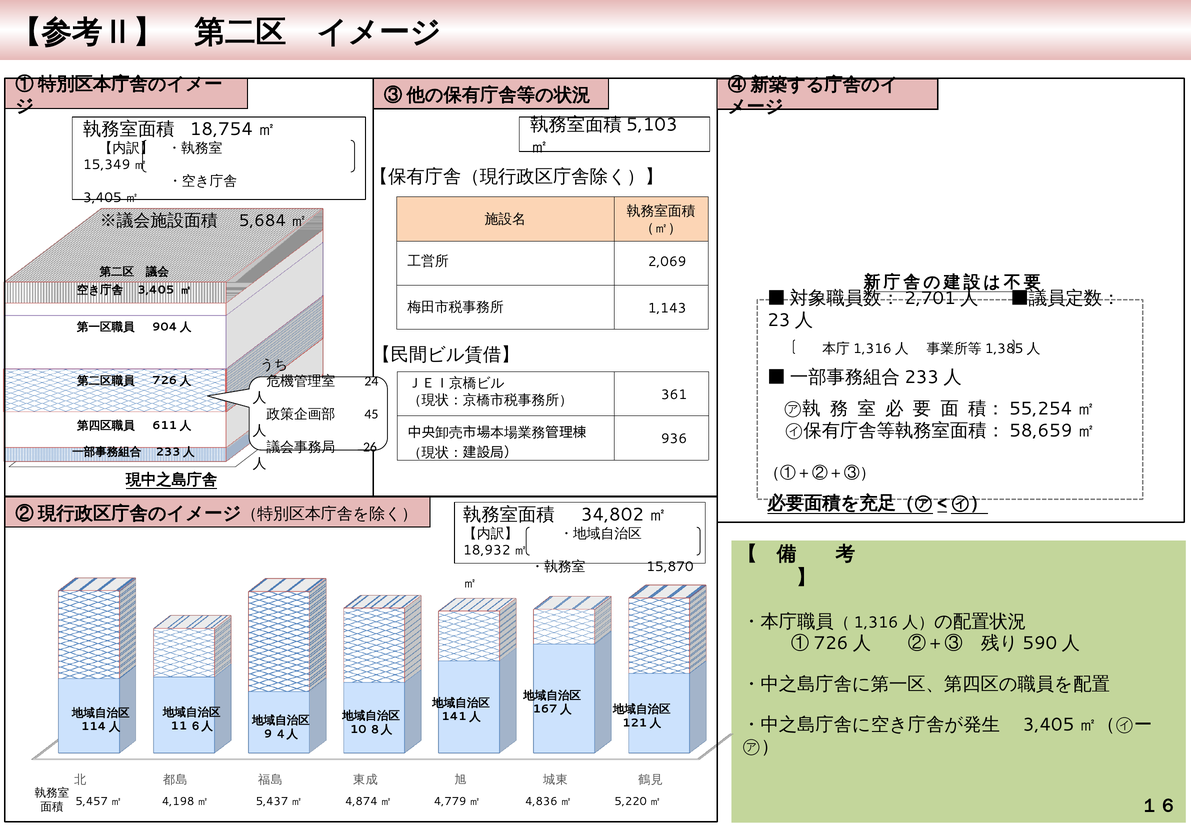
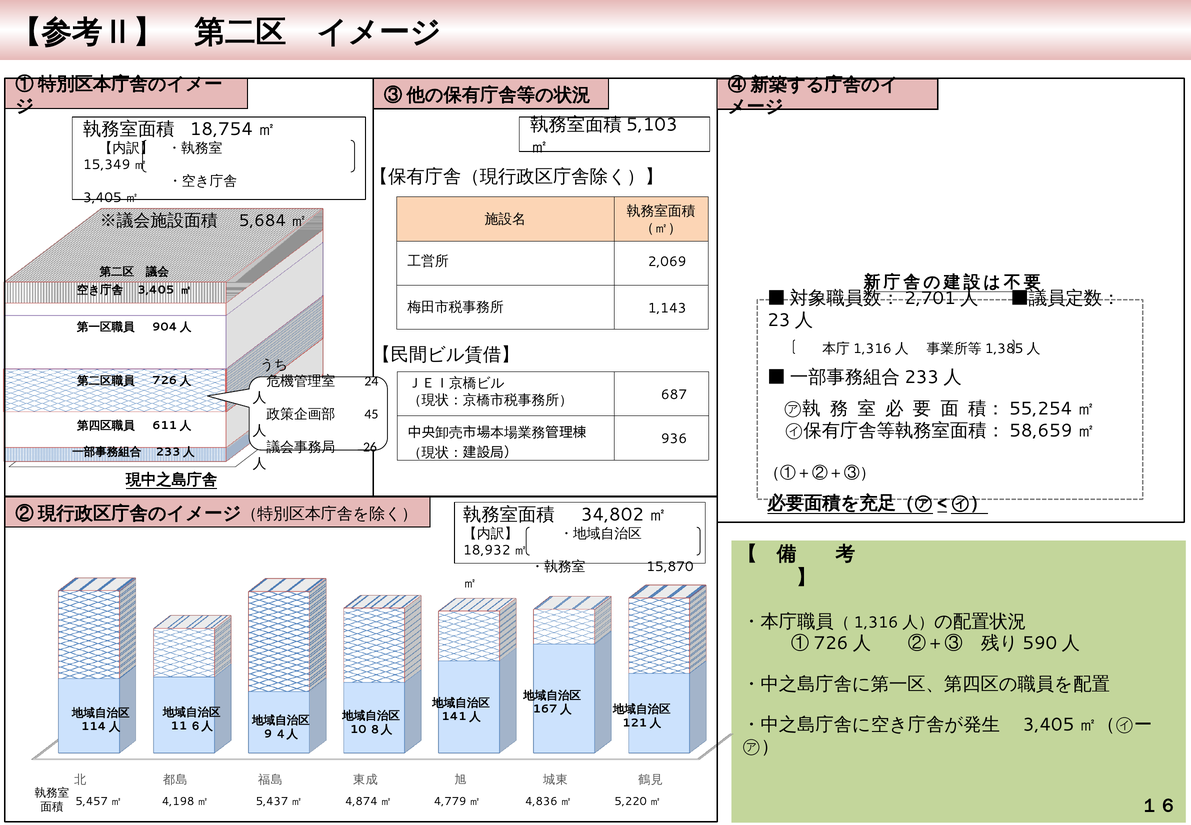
361: 361 -> 687 (674, 394)
